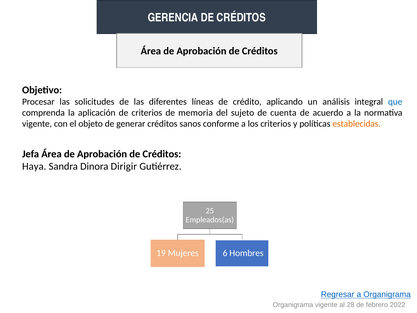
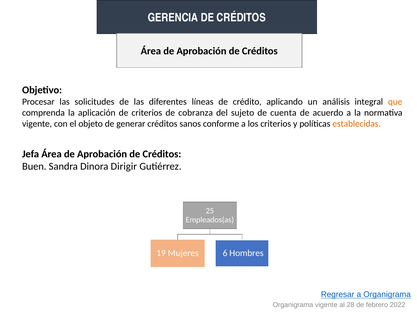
que colour: blue -> orange (395, 102)
memoria: memoria -> cobranza (196, 113)
Haya: Haya -> Buen (34, 166)
